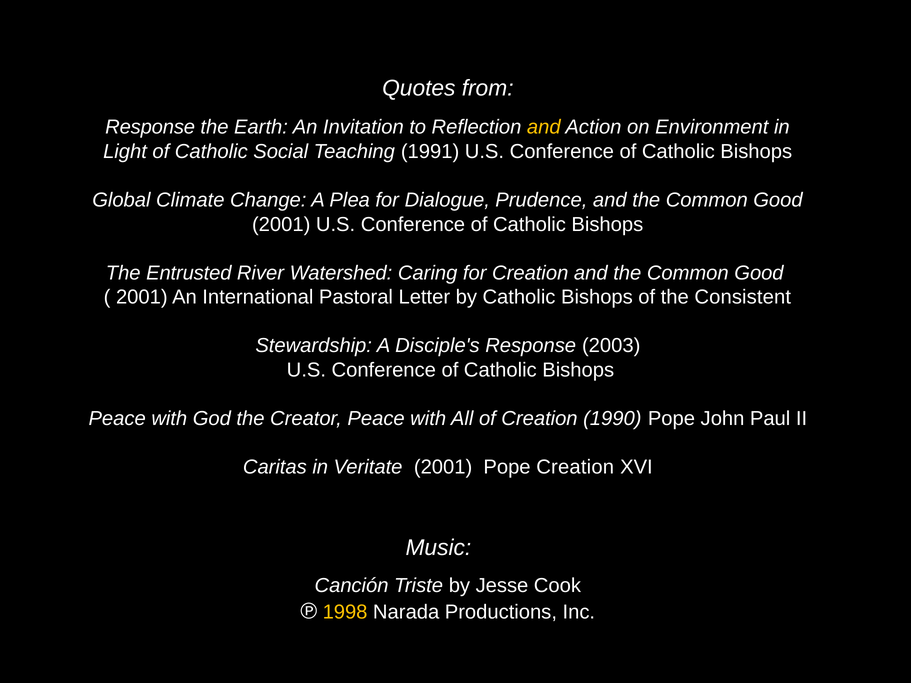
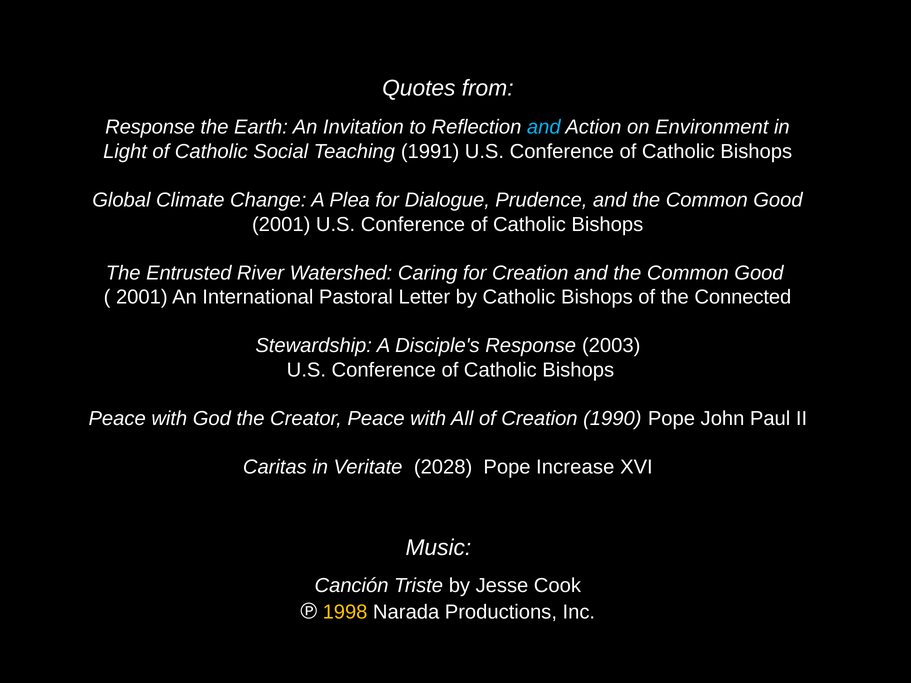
and colour: yellow -> light blue (544, 127)
Consistent: Consistent -> Connected (743, 297)
Veritate 2001: 2001 -> 2028 (443, 467)
Pope Creation: Creation -> Increase (575, 467)
